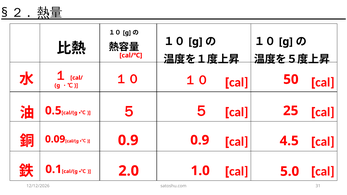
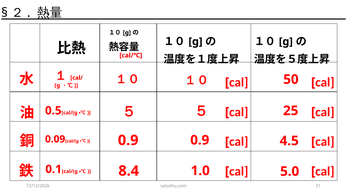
2.0: 2.0 -> 8.4 (129, 171)
